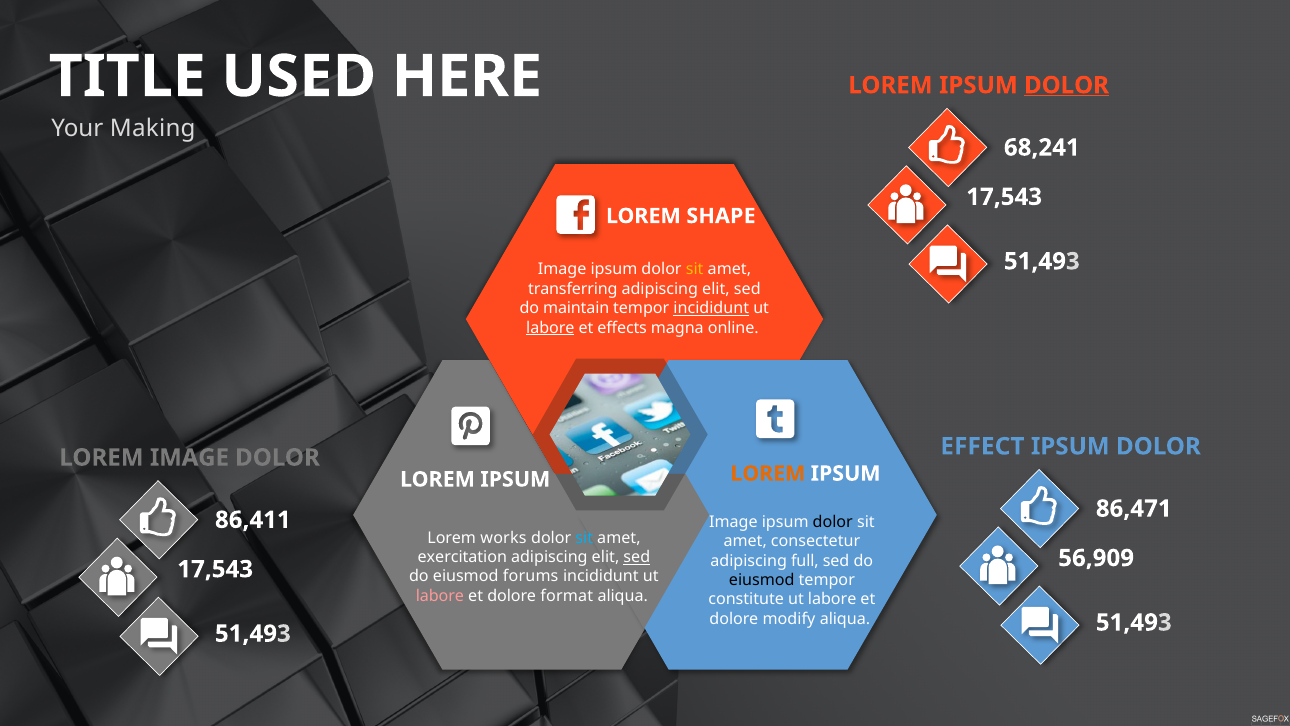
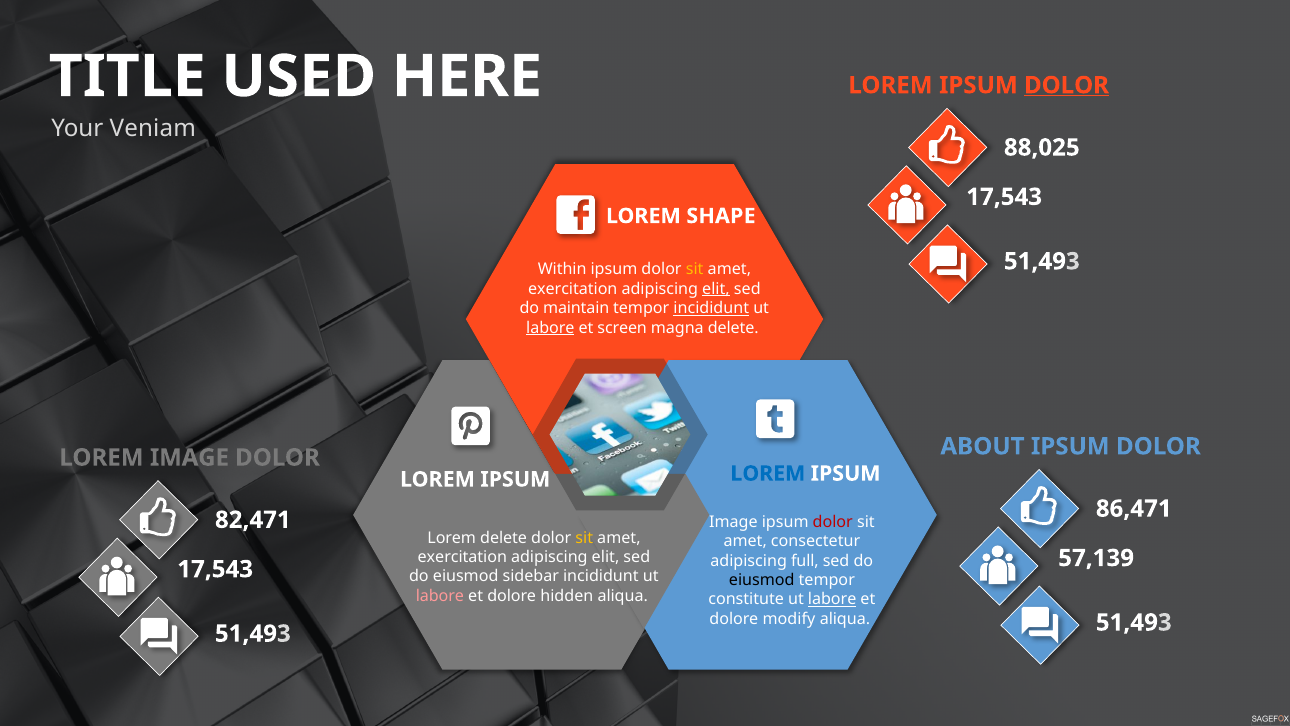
Making: Making -> Veniam (153, 128)
68,241: 68,241 -> 88,025 (1042, 148)
Image: Image -> Within (562, 269)
transferring: transferring -> exercitation (573, 289)
elit underline: none -> present (716, 289)
effects: effects -> screen (622, 328)
magna online: online -> delete (733, 328)
EFFECT: EFFECT -> ABOUT (982, 446)
LOREM colour: orange -> blue (768, 473)
86,411: 86,411 -> 82,471 (253, 520)
dolor colour: black -> red (833, 522)
Lorem works: works -> delete (504, 537)
sit colour: light blue -> yellow (584, 537)
sed underline: present -> none (637, 557)
56,909: 56,909 -> 57,139 (1096, 558)
forums: forums -> sidebar (531, 576)
format: format -> hidden (567, 596)
labore underline: none -> present (832, 599)
